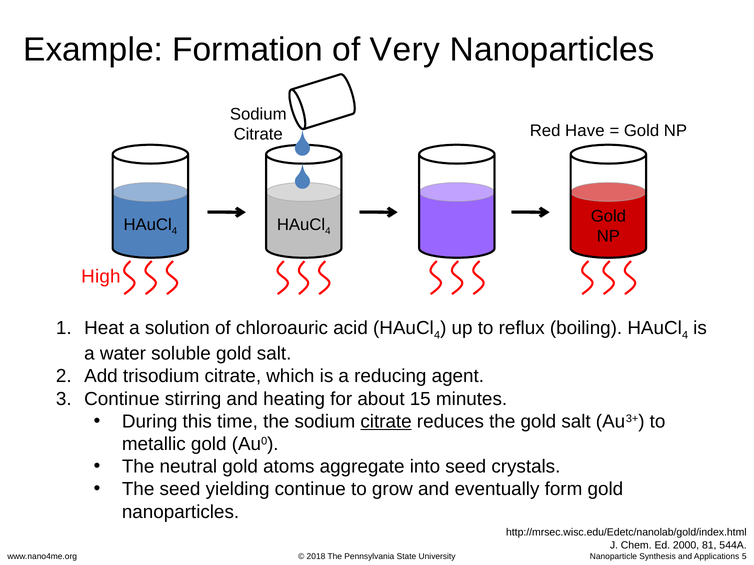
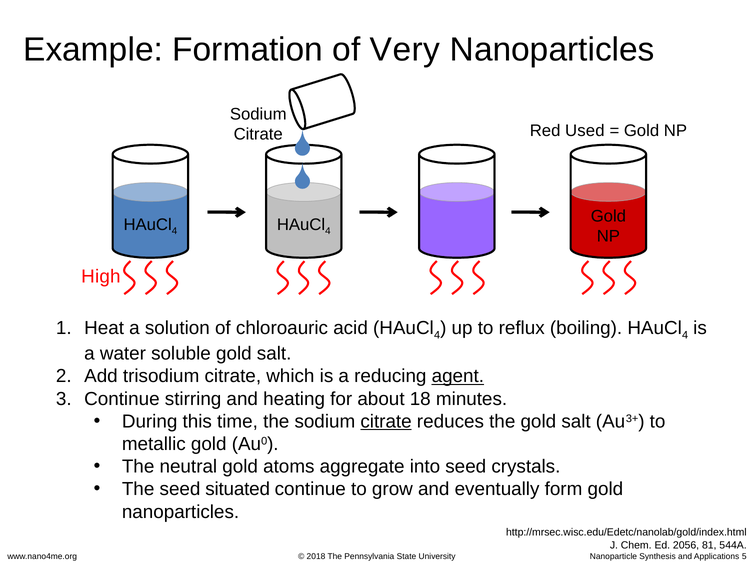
Have: Have -> Used (585, 131)
agent underline: none -> present (458, 377)
15: 15 -> 18 (420, 399)
yielding: yielding -> situated (238, 490)
2000: 2000 -> 2056 (686, 546)
